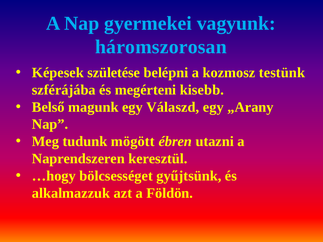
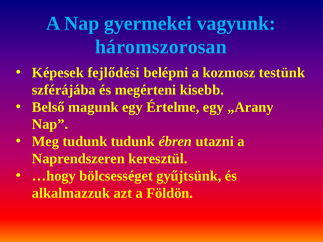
születése: születése -> fejlődési (114, 73)
Válaszd: Válaszd -> Értelme (173, 107)
tudunk mögött: mögött -> tudunk (133, 142)
